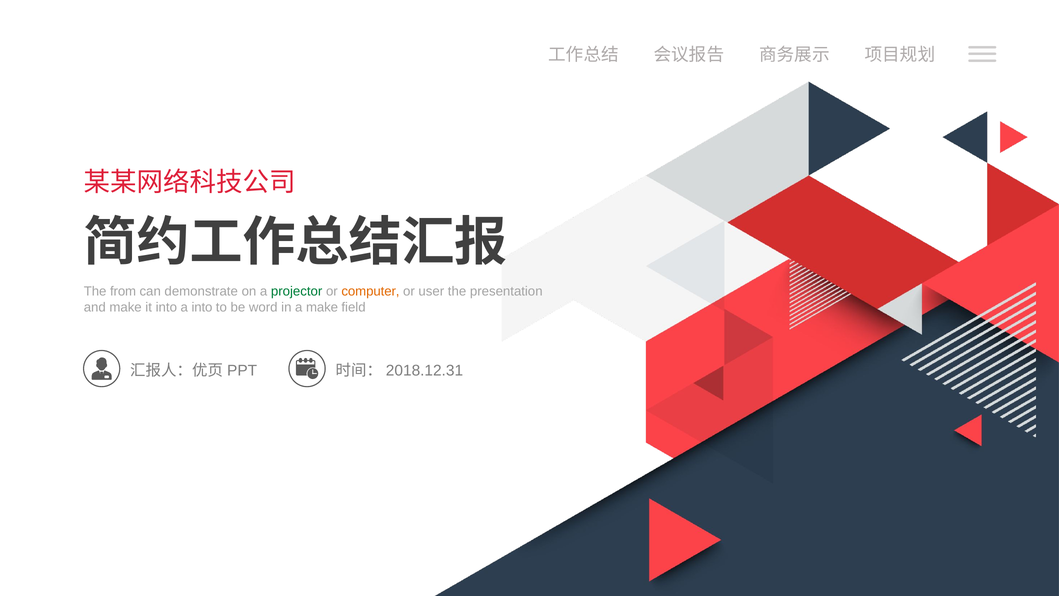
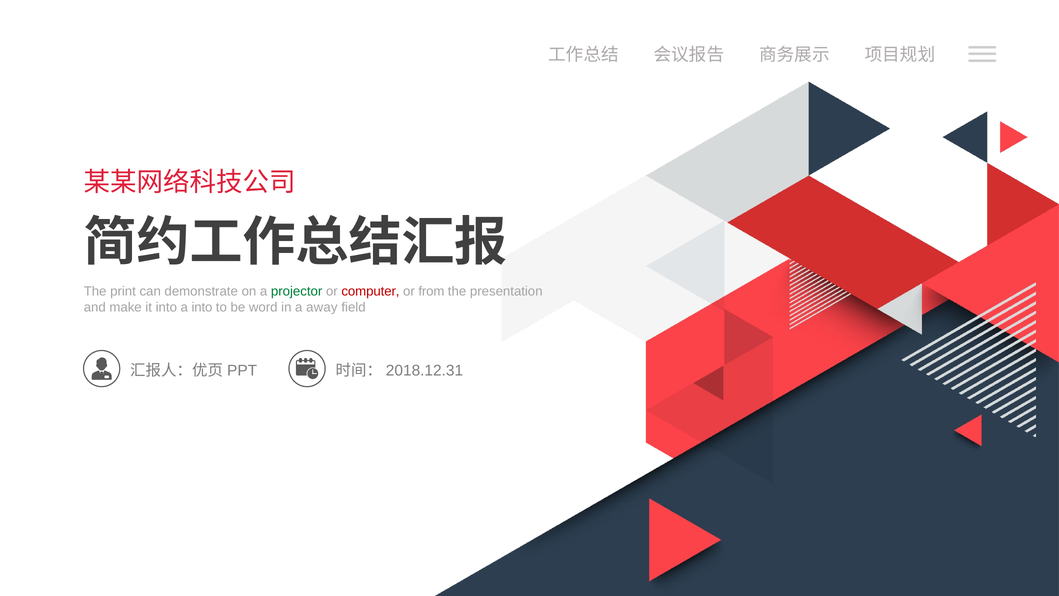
from: from -> print (123, 291)
computer colour: orange -> red (370, 291)
user: user -> from (431, 291)
a make: make -> away (322, 307)
